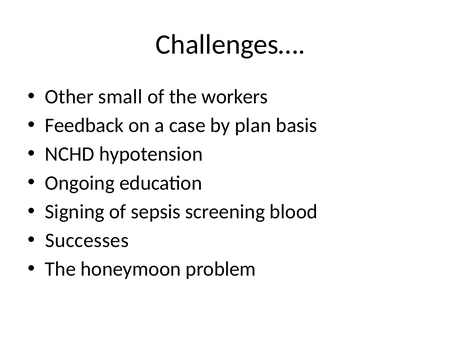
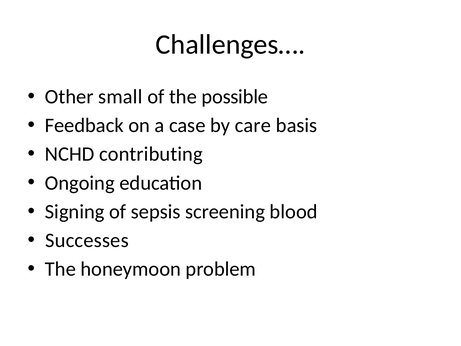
workers: workers -> possible (235, 97)
plan: plan -> care (253, 125)
hypotension: hypotension -> contributing (151, 154)
